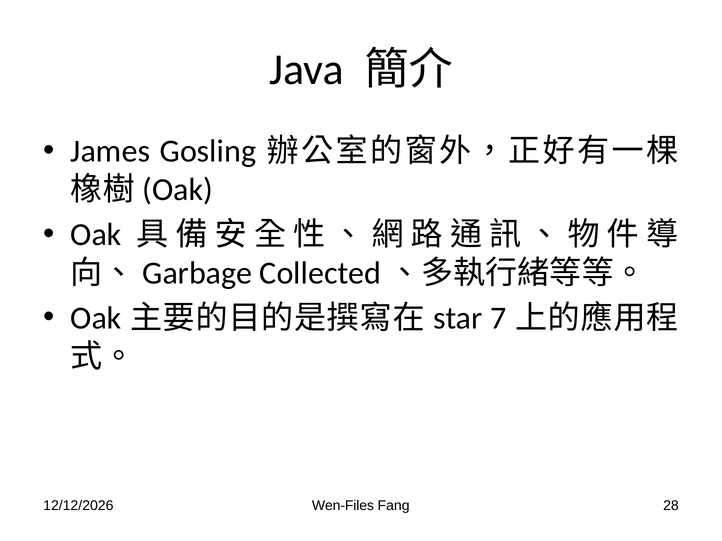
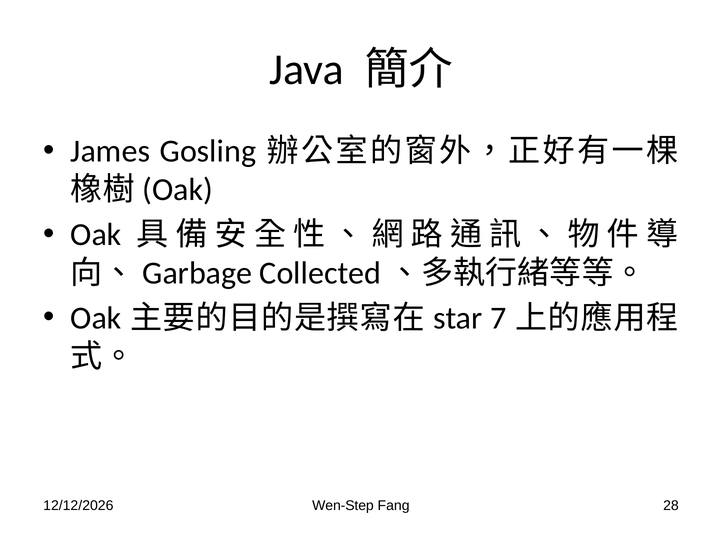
Wen-Files: Wen-Files -> Wen-Step (343, 506)
